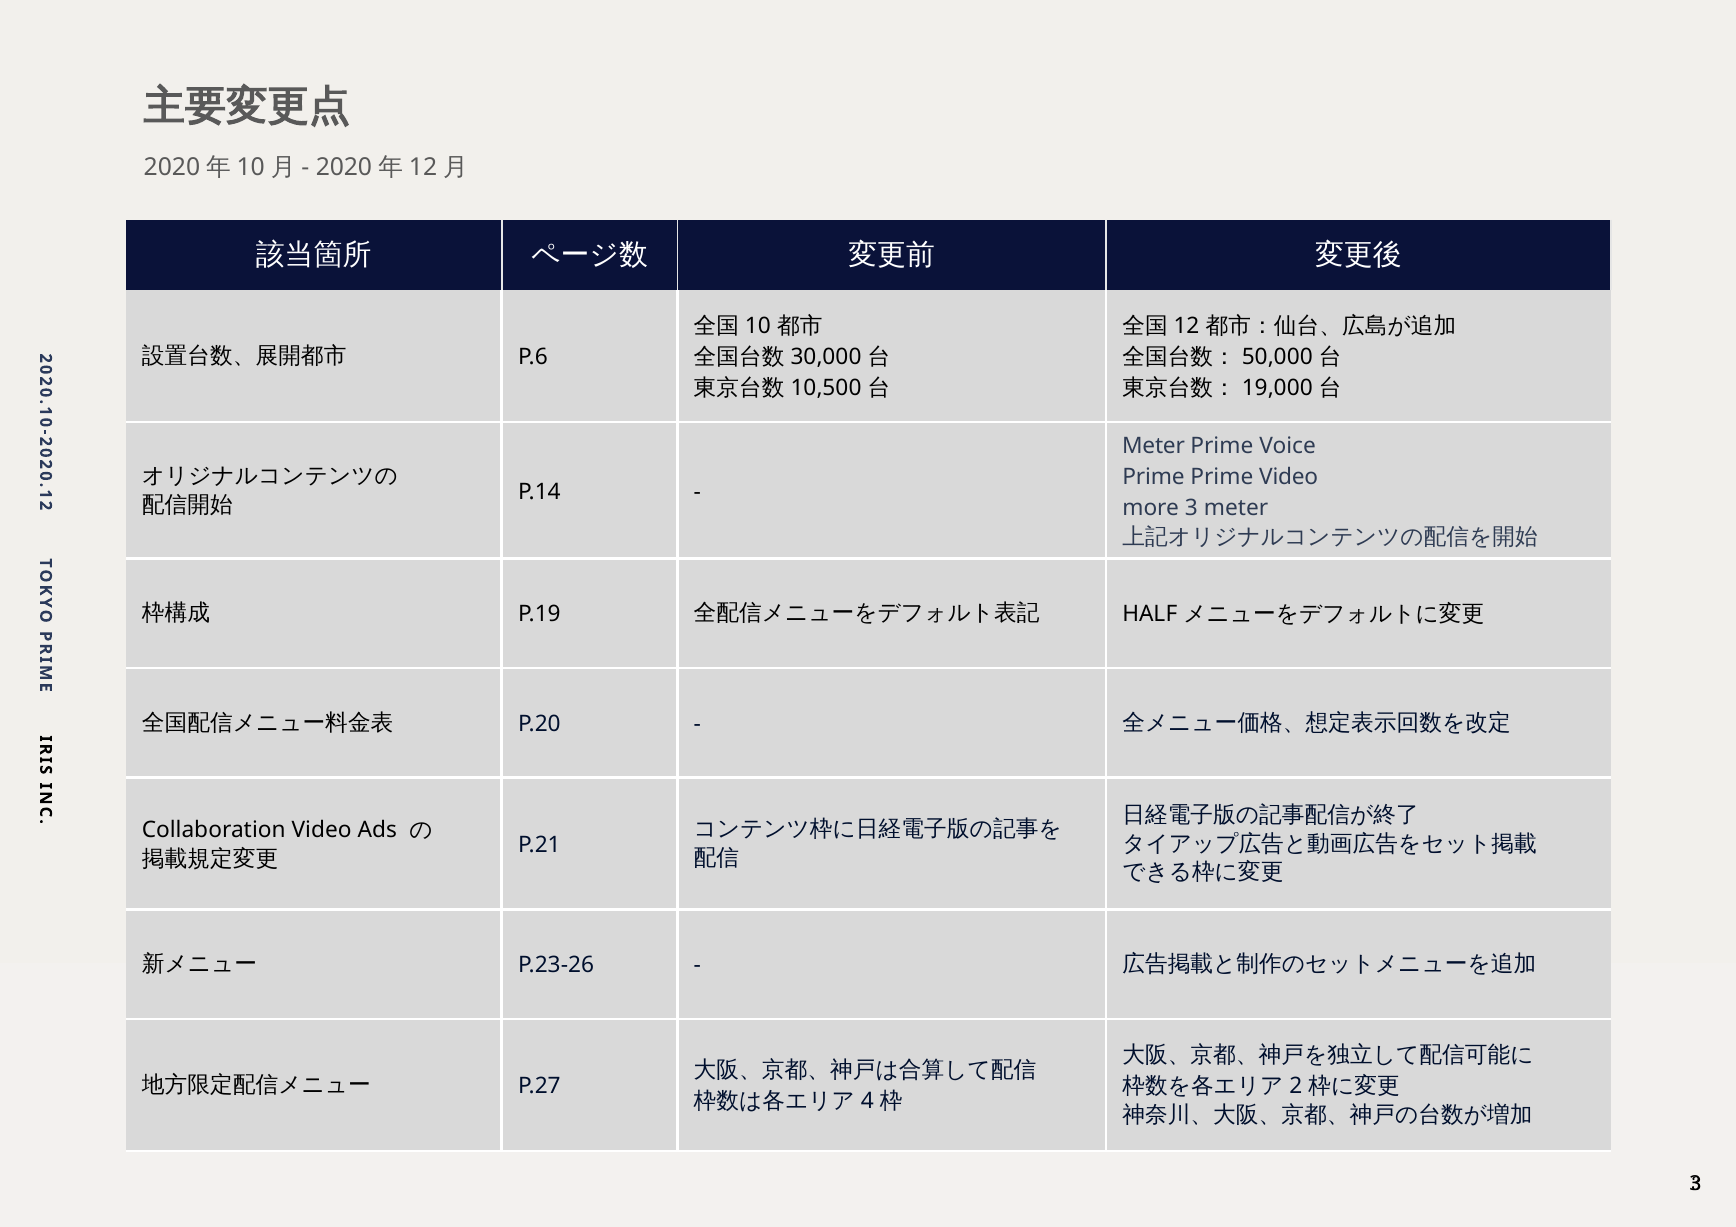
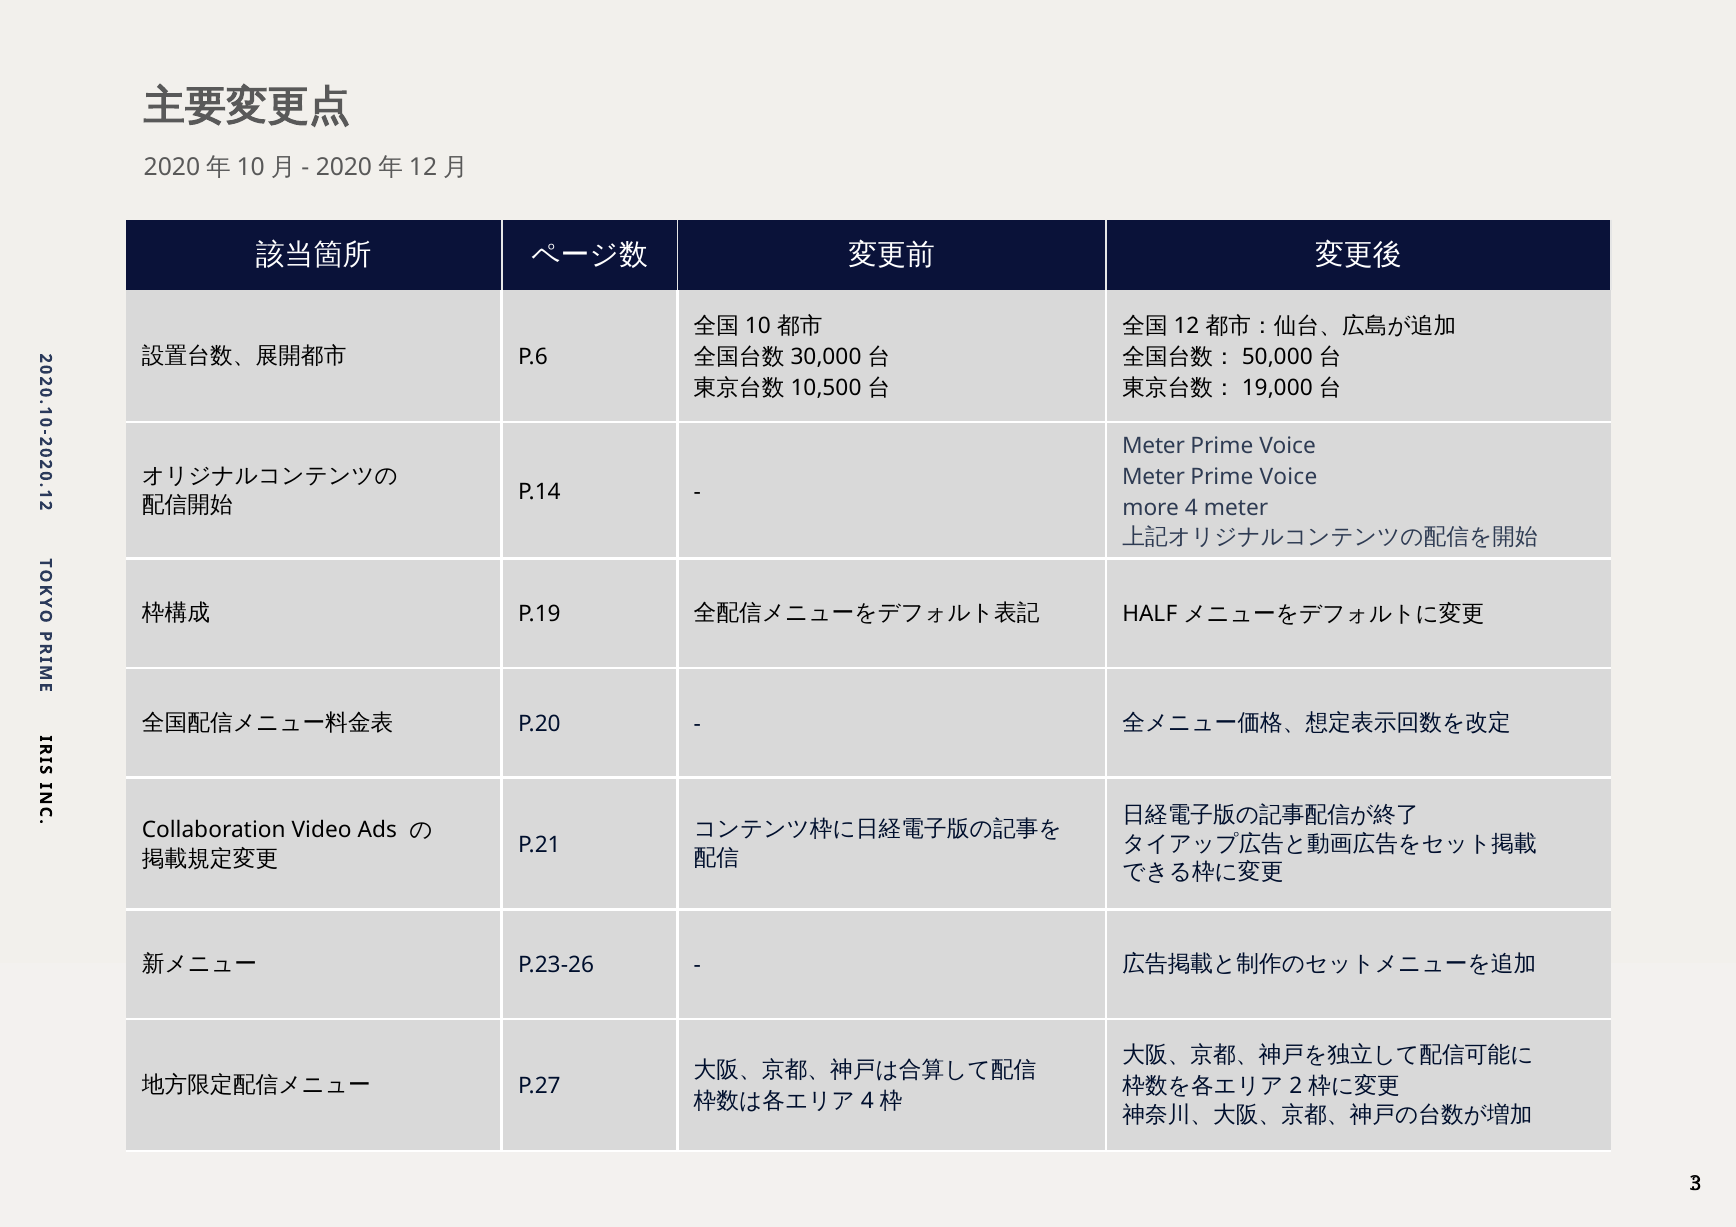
Prime: Prime -> Meter (1153, 477)
Video: Video -> Voice (1288, 477)
more 3: 3 -> 4 (1191, 508)
